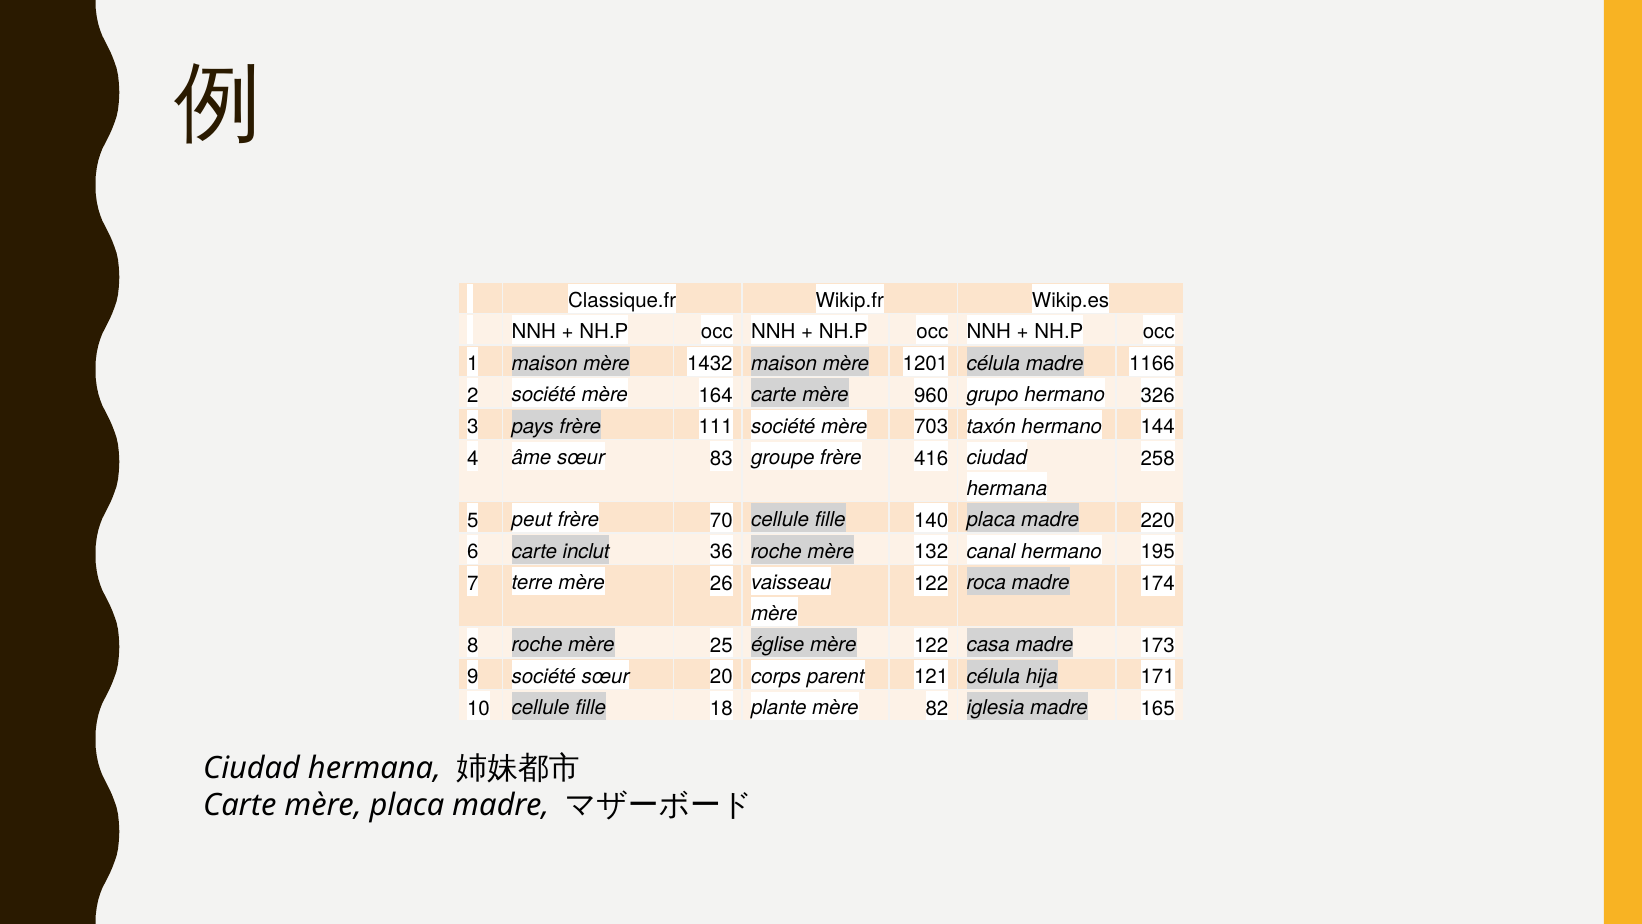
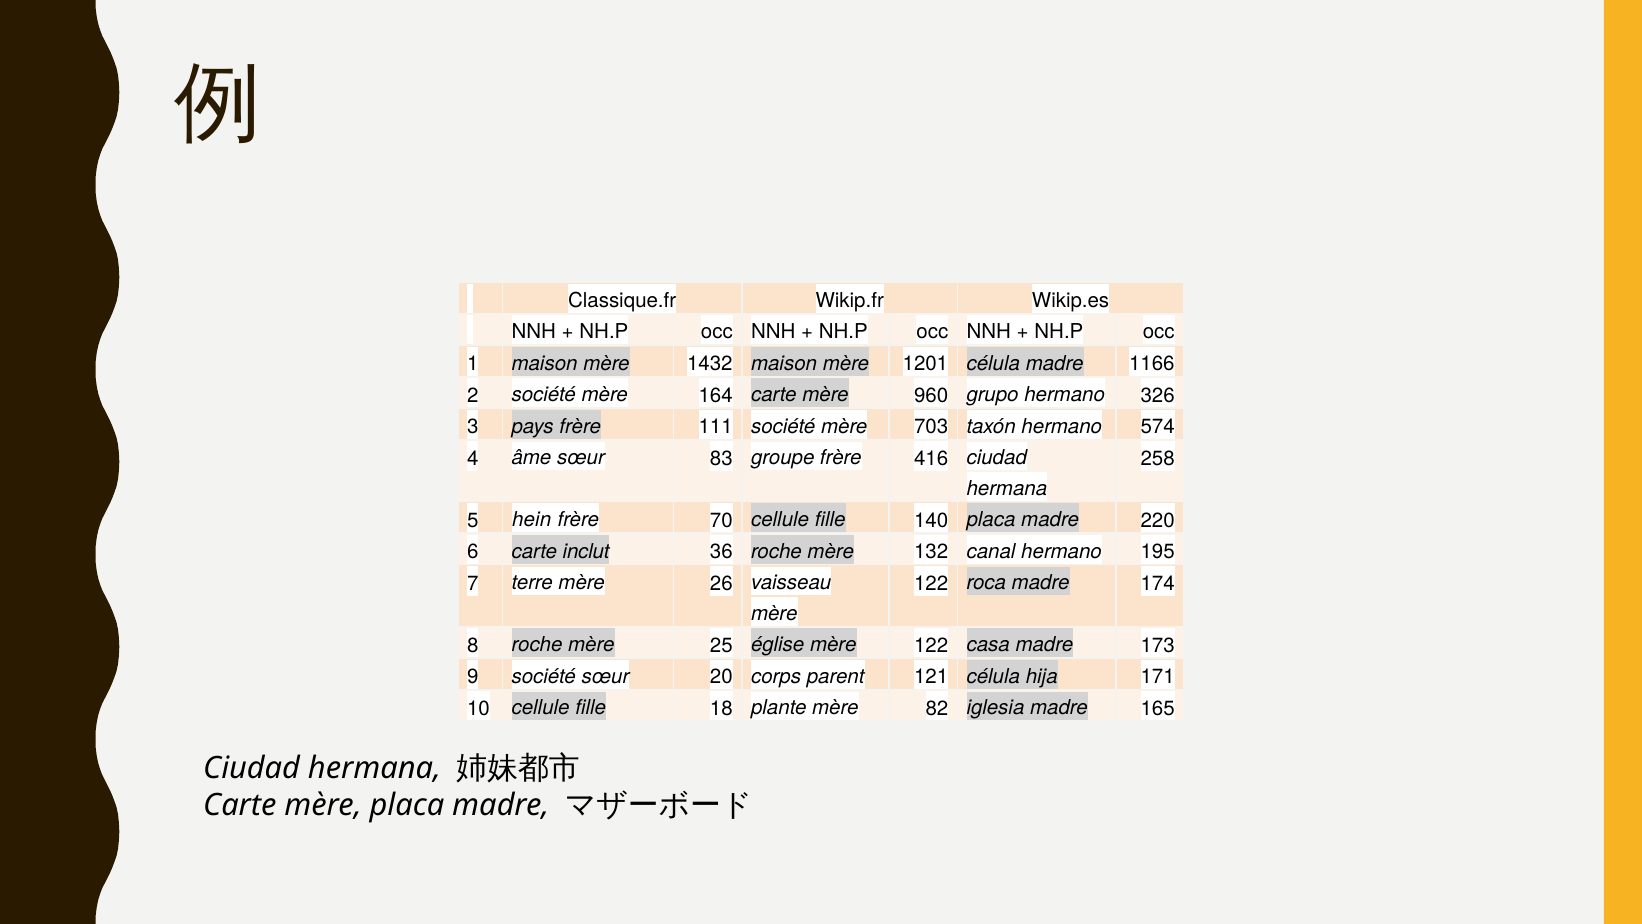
144: 144 -> 574 (1158, 427)
peut: peut -> hein (532, 520)
